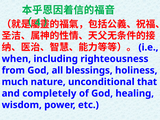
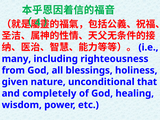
when: when -> many (16, 59)
much: much -> given (15, 82)
